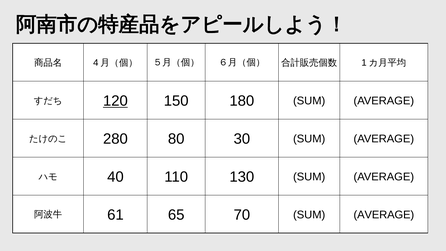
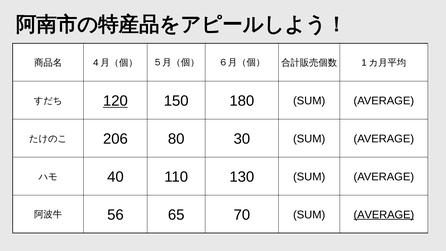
280: 280 -> 206 (115, 139)
61: 61 -> 56 (115, 215)
AVERAGE underline: none -> present (384, 215)
